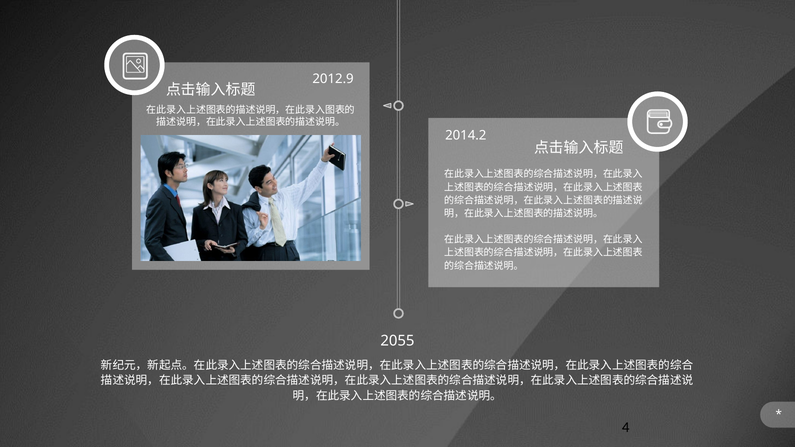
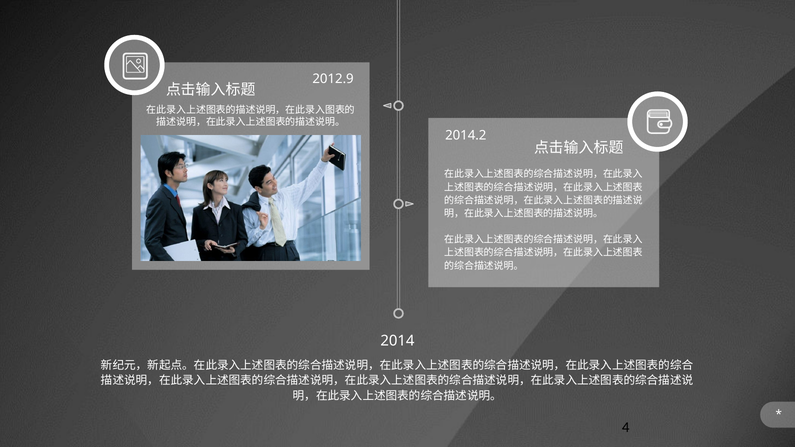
2055: 2055 -> 2014 (397, 341)
